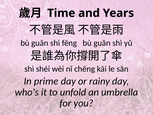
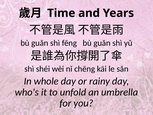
prime: prime -> whole (46, 81)
